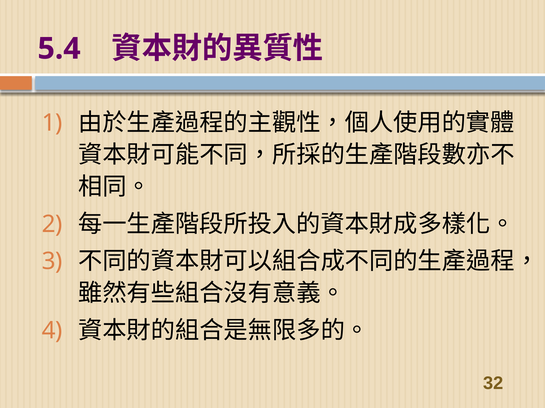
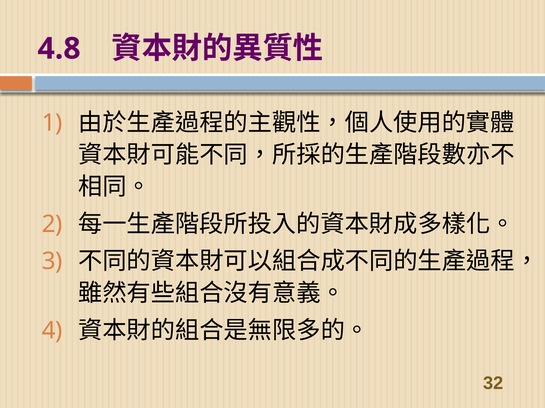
5.4: 5.4 -> 4.8 (59, 49)
